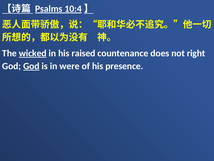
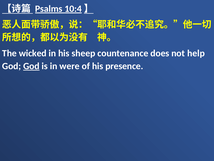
wicked underline: present -> none (33, 53)
raised: raised -> sheep (83, 53)
right: right -> help (196, 53)
